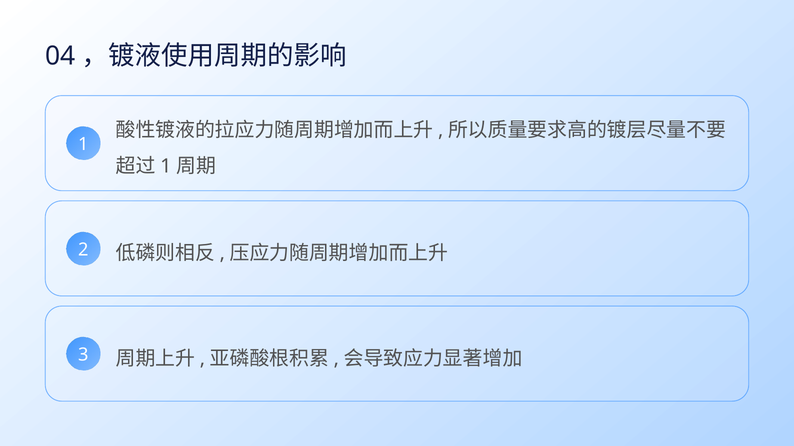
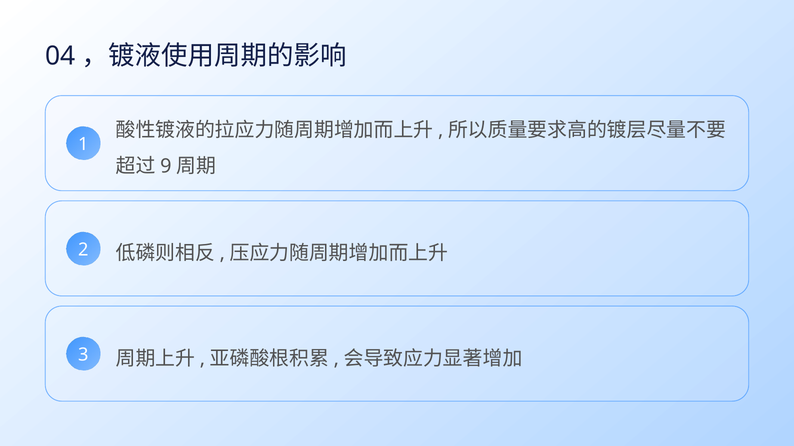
1: 1 -> 9 (166, 166)
